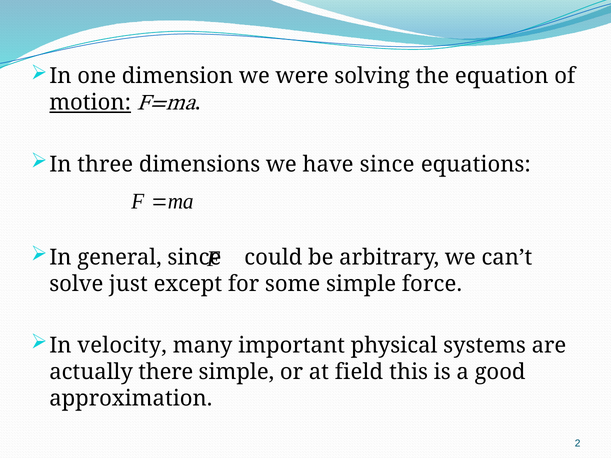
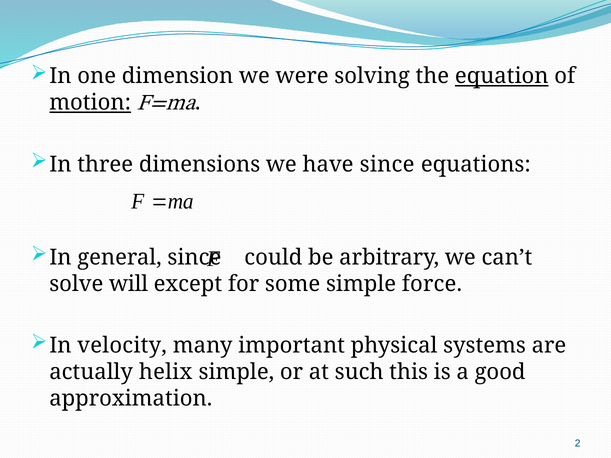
equation underline: none -> present (502, 76)
just: just -> will (129, 284)
there: there -> helix (166, 372)
field: field -> such (359, 372)
